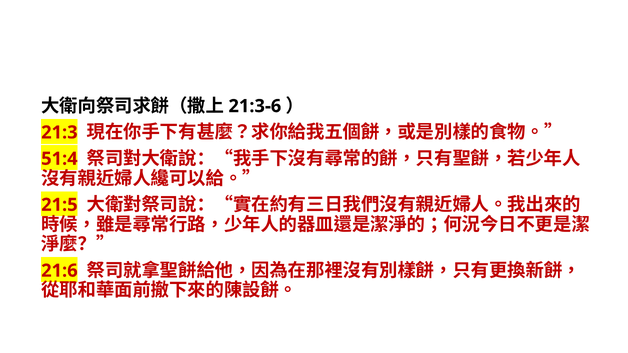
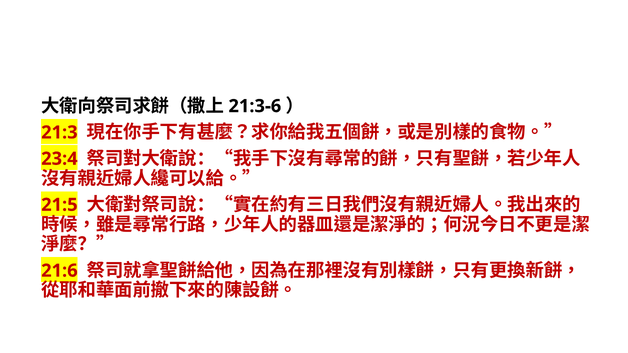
51:4: 51:4 -> 23:4 (59, 159)
